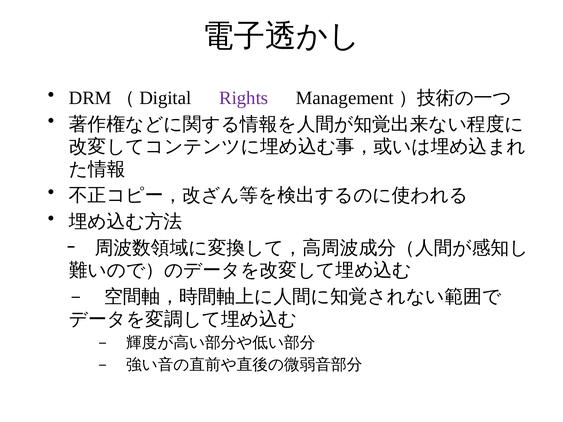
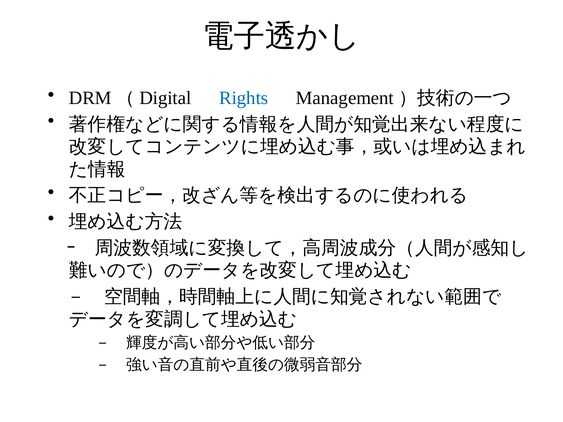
Rights colour: purple -> blue (244, 98)
